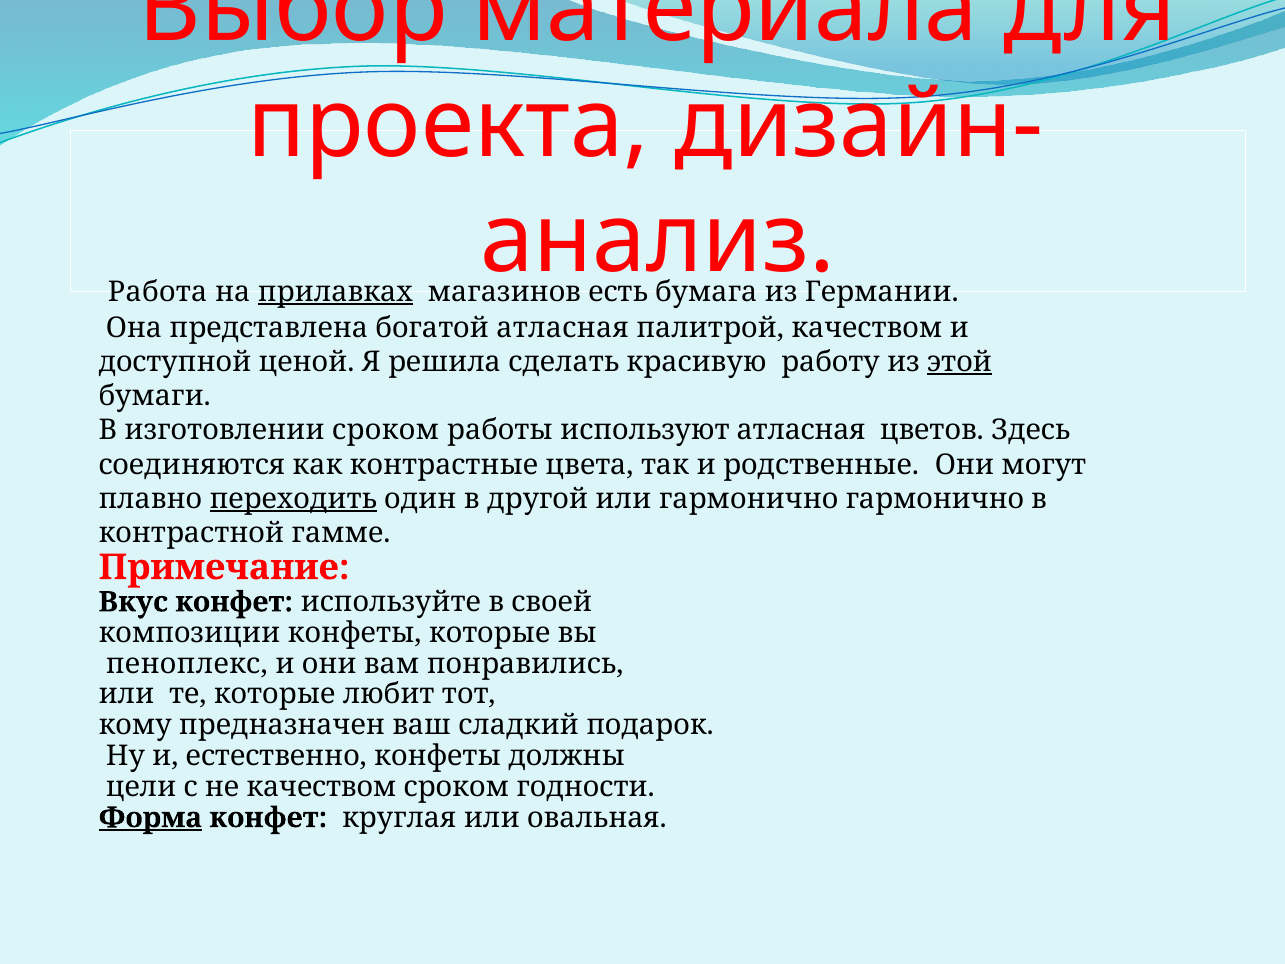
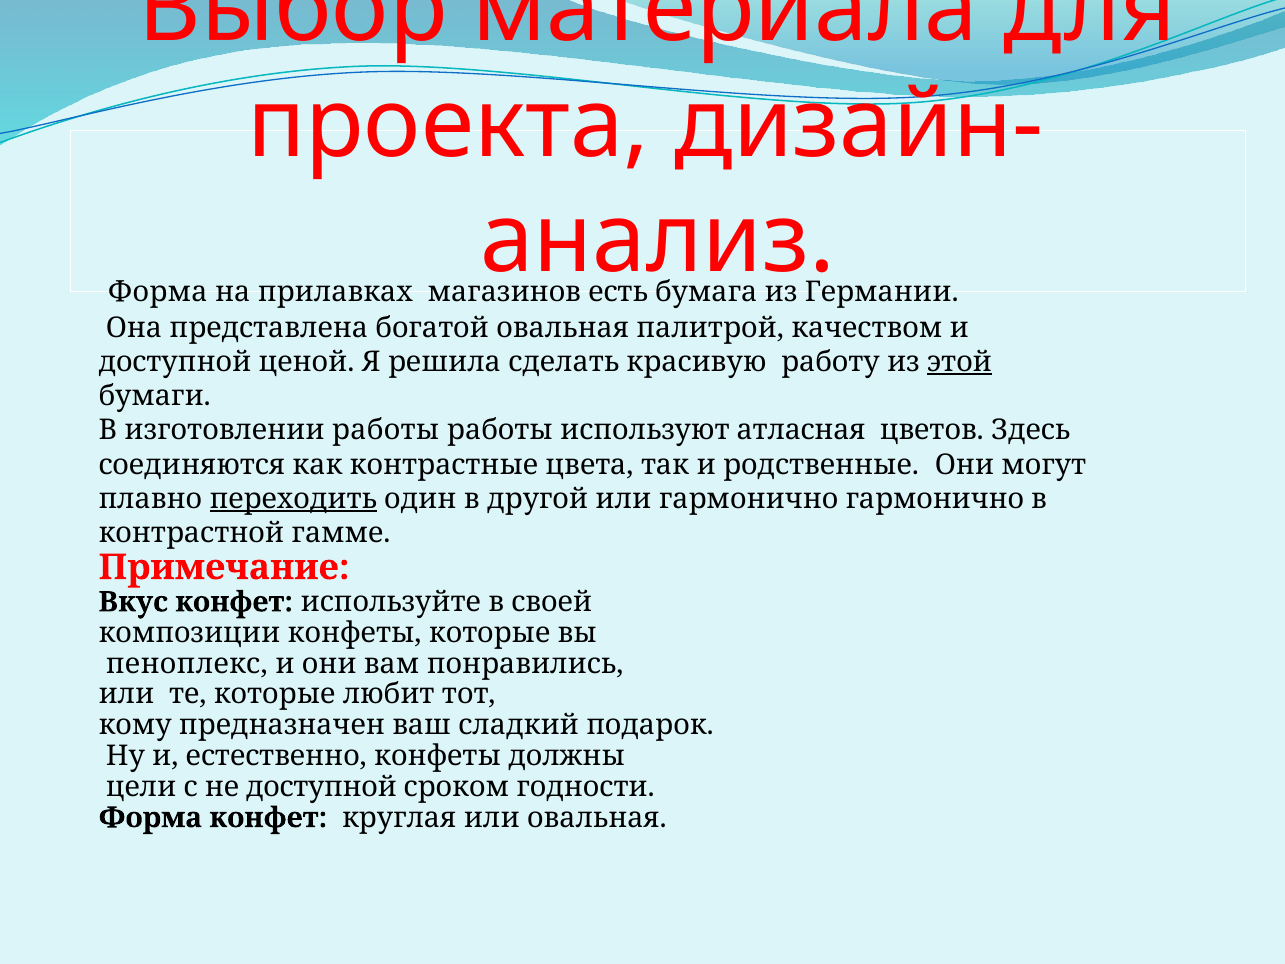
Работа: Работа -> Форма (158, 292)
прилавках underline: present -> none (335, 292)
богатой атласная: атласная -> овальная (563, 328)
изготовлении сроком: сроком -> работы (386, 430)
не качеством: качеством -> доступной (321, 787)
Форма underline: present -> none (150, 818)
